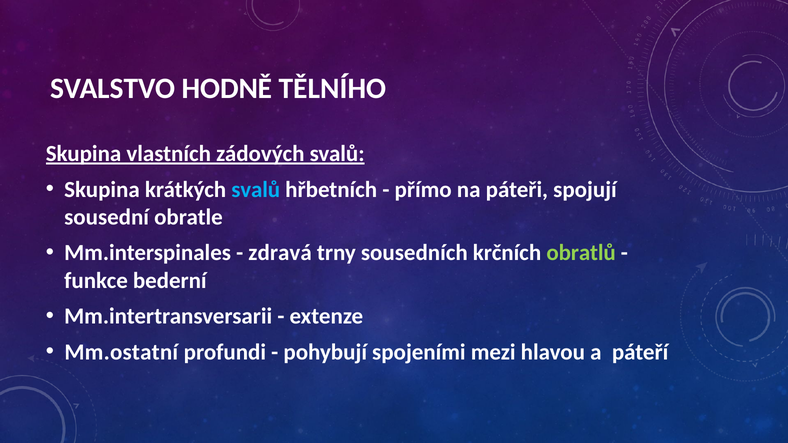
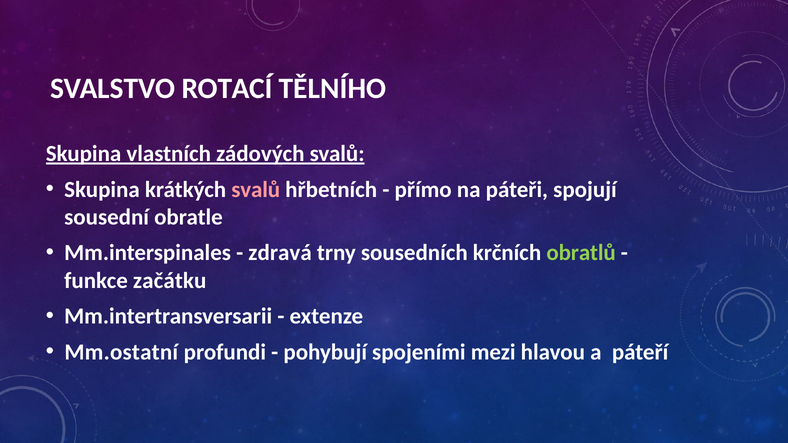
HODNĚ: HODNĚ -> ROTACÍ (227, 88)
svalů colour: light blue -> pink (256, 190)
bederní: bederní -> začátku (170, 281)
